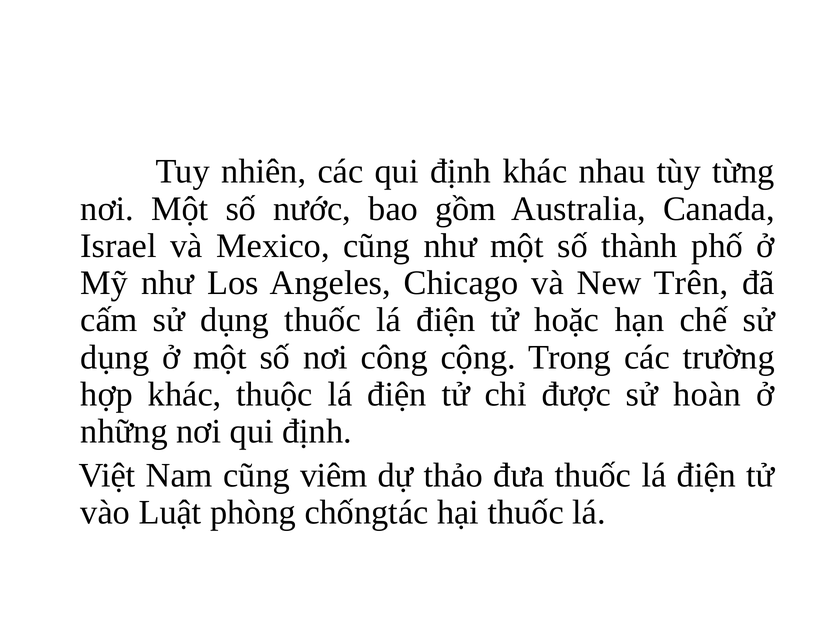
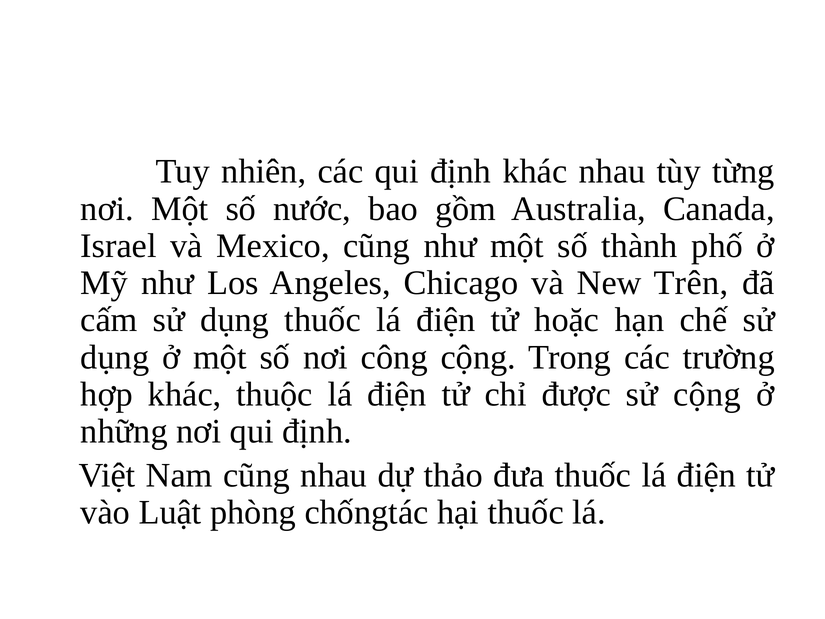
sử hoàn: hoàn -> cộng (707, 394)
cũng viêm: viêm -> nhau (334, 475)
